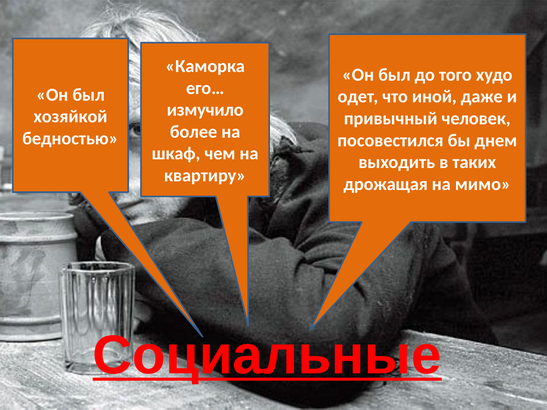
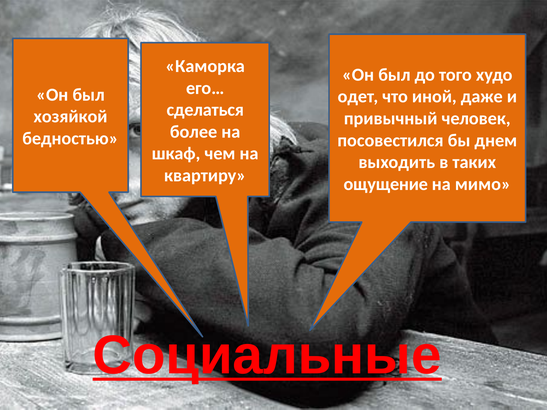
измучило: измучило -> сделаться (205, 110)
дрожащая: дрожащая -> ощущение (386, 184)
